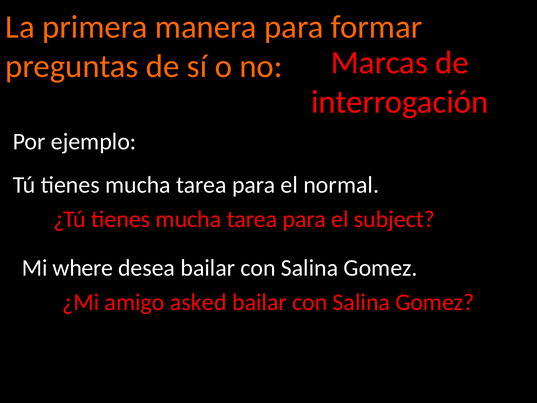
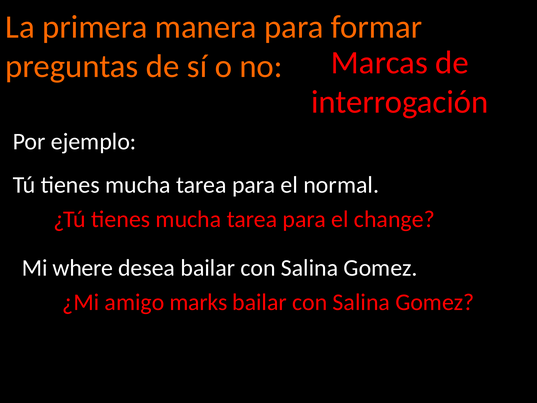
subject: subject -> change (394, 219)
asked: asked -> marks (198, 302)
